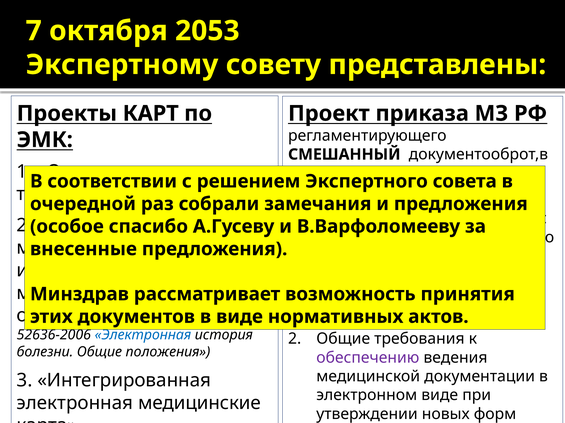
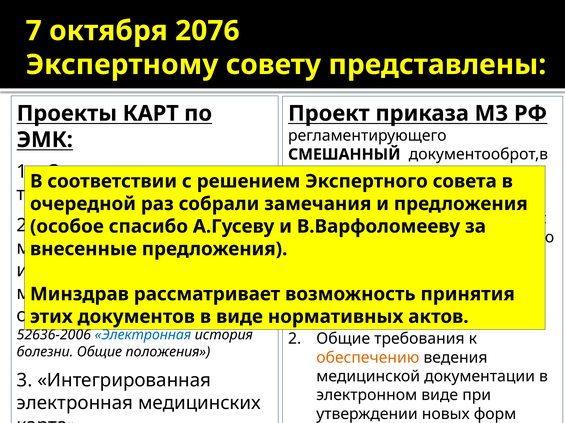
2053: 2053 -> 2076 (207, 31)
обеспечению colour: purple -> orange (368, 358)
медицинские: медицинские -> медицинских (199, 404)
